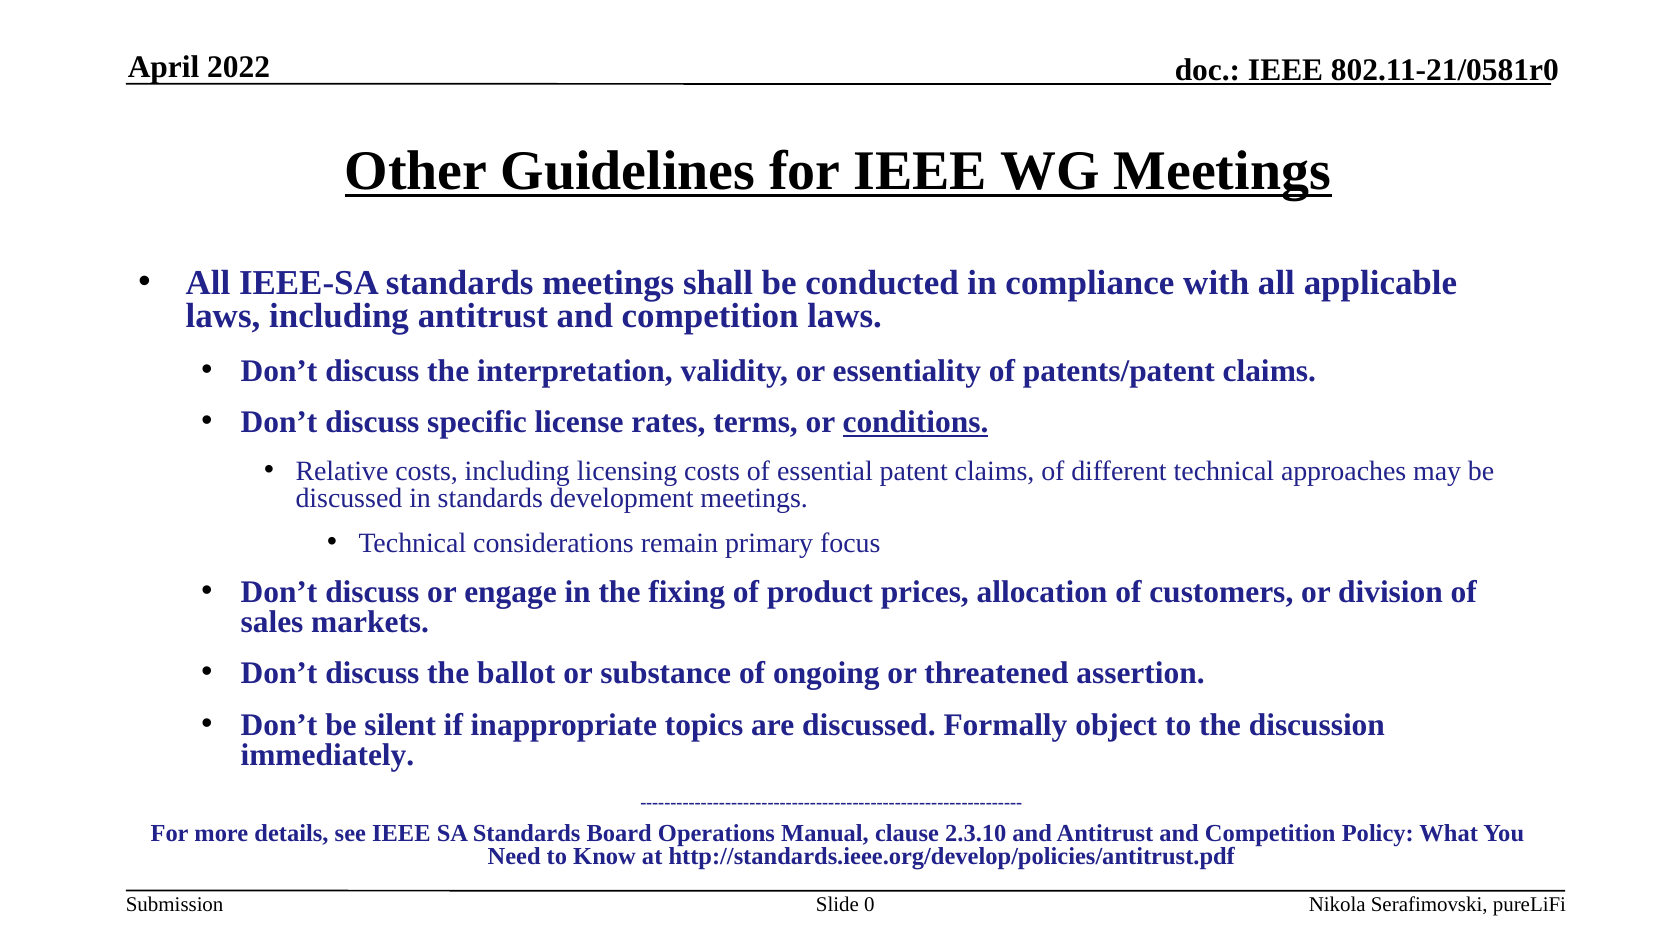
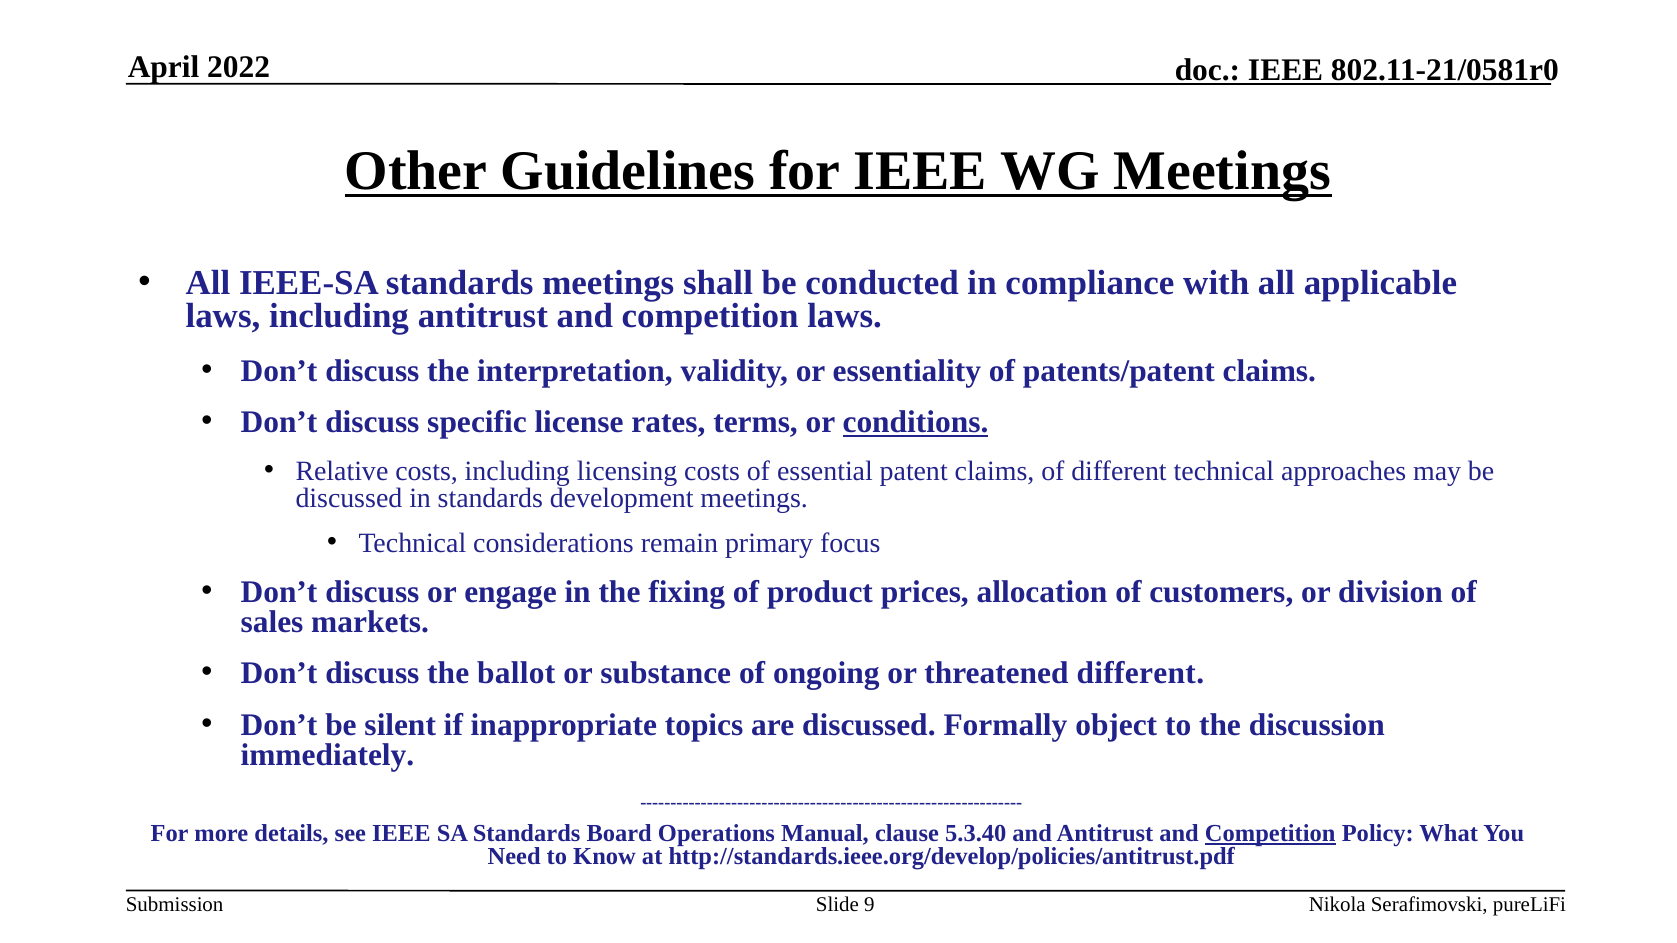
threatened assertion: assertion -> different (1140, 674)
2.3.10: 2.3.10 -> 5.3.40 (976, 834)
Competition underline: none -> present (1270, 834)
0: 0 -> 9 (869, 905)
